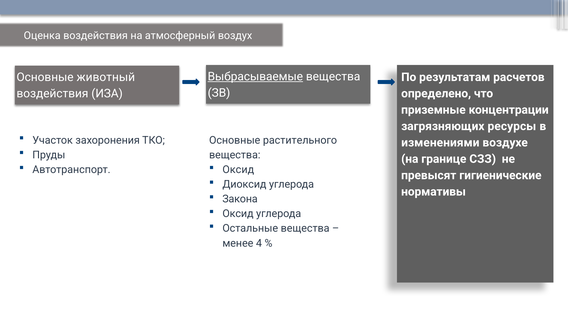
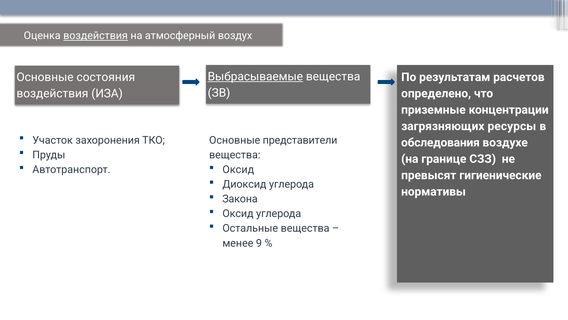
воздействия underline: none -> present (96, 36)
животный: животный -> состояния (106, 77)
растительного: растительного -> представители (300, 140)
изменениями: изменениями -> обследования (440, 142)
4: 4 -> 9 (259, 243)
